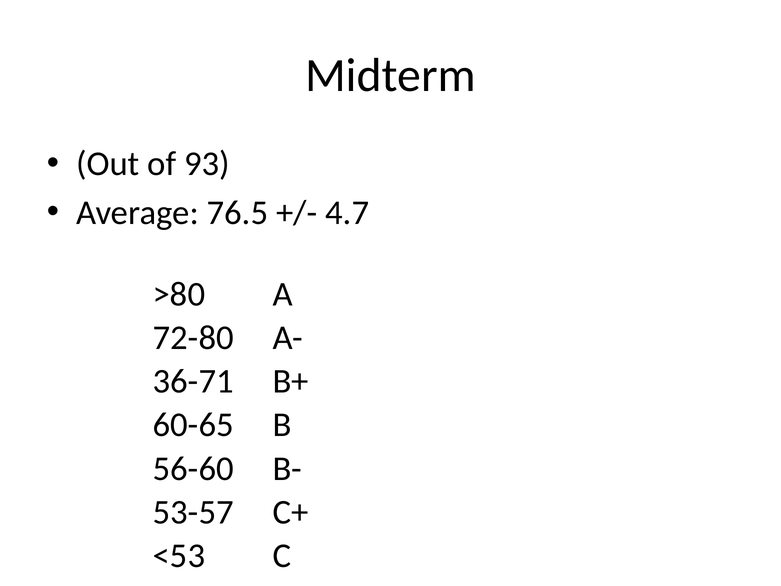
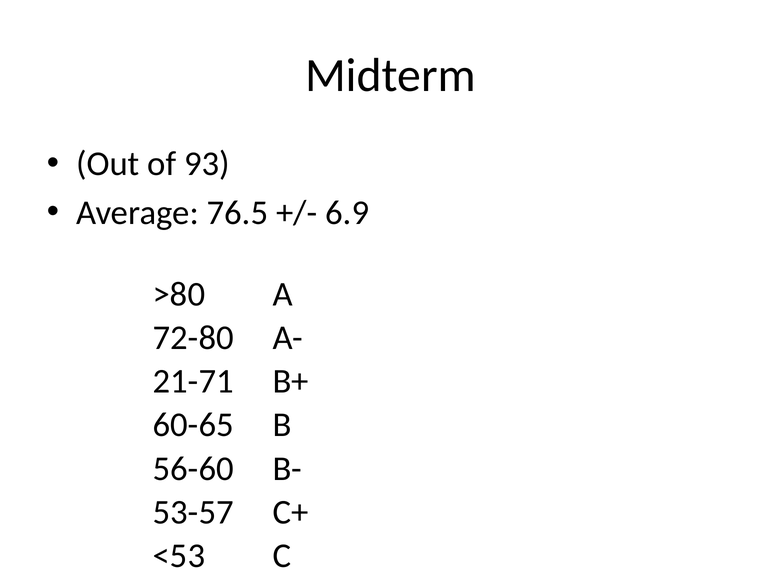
4.7: 4.7 -> 6.9 (347, 212)
36-71: 36-71 -> 21-71 (193, 381)
